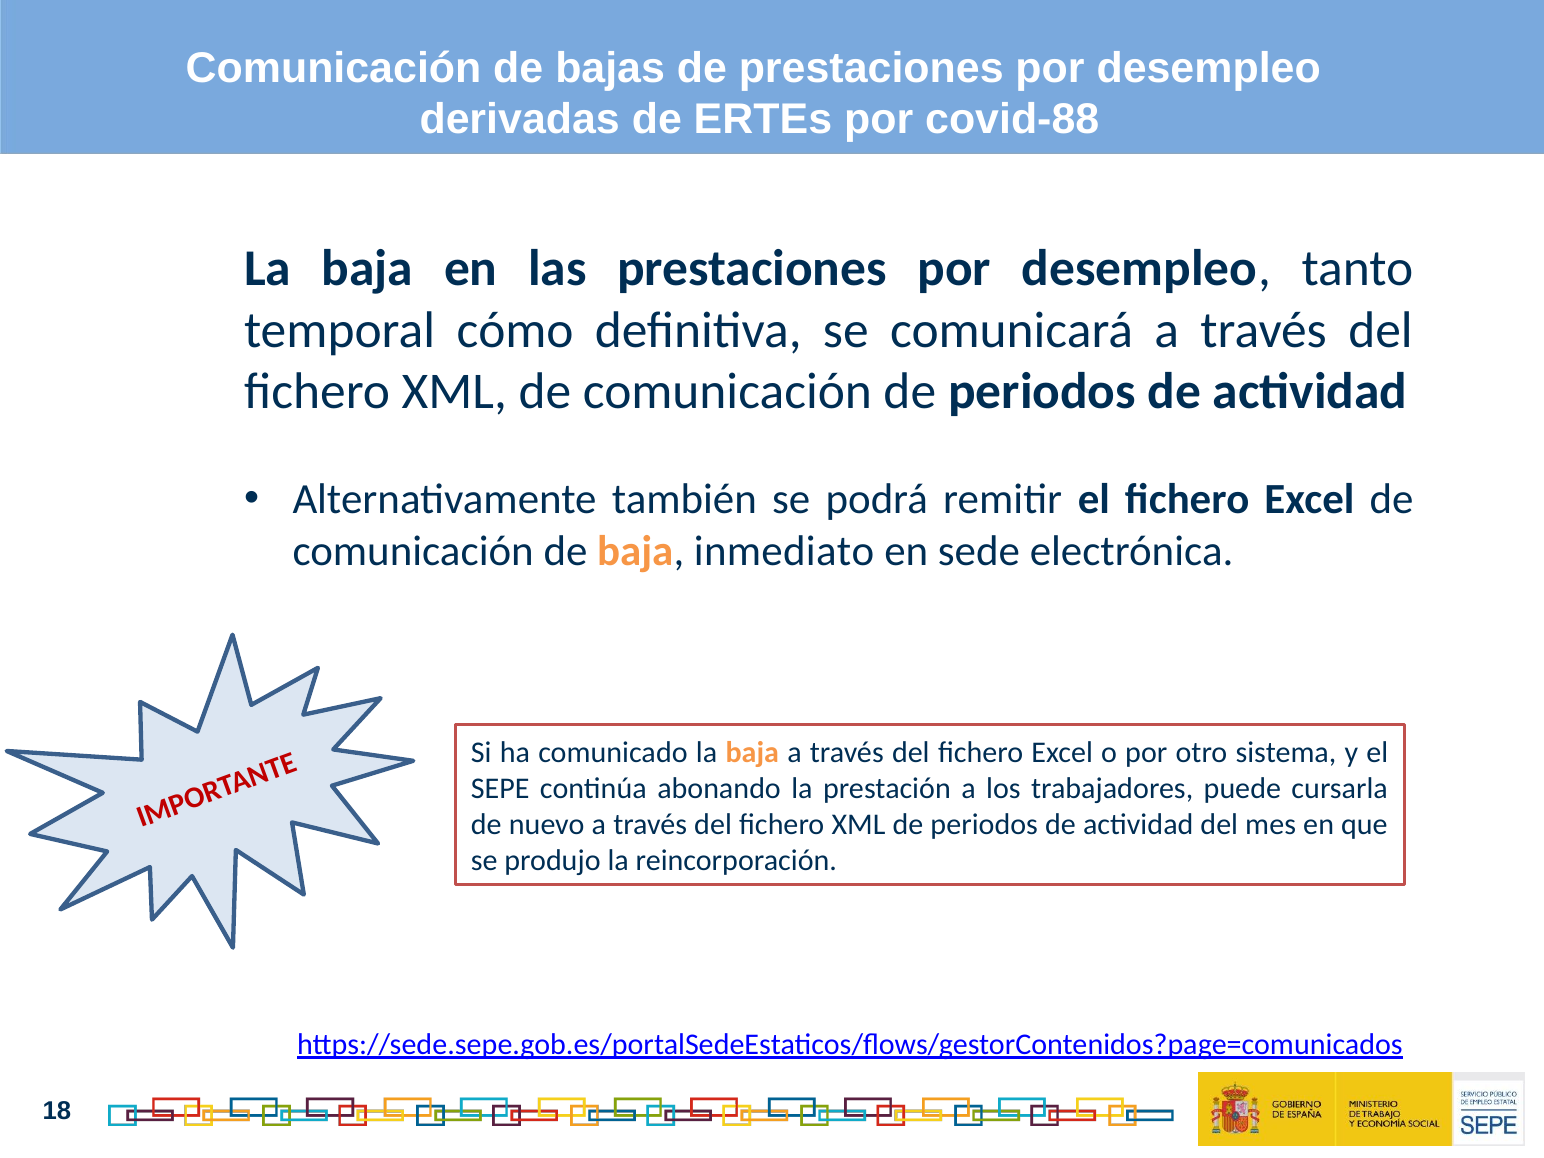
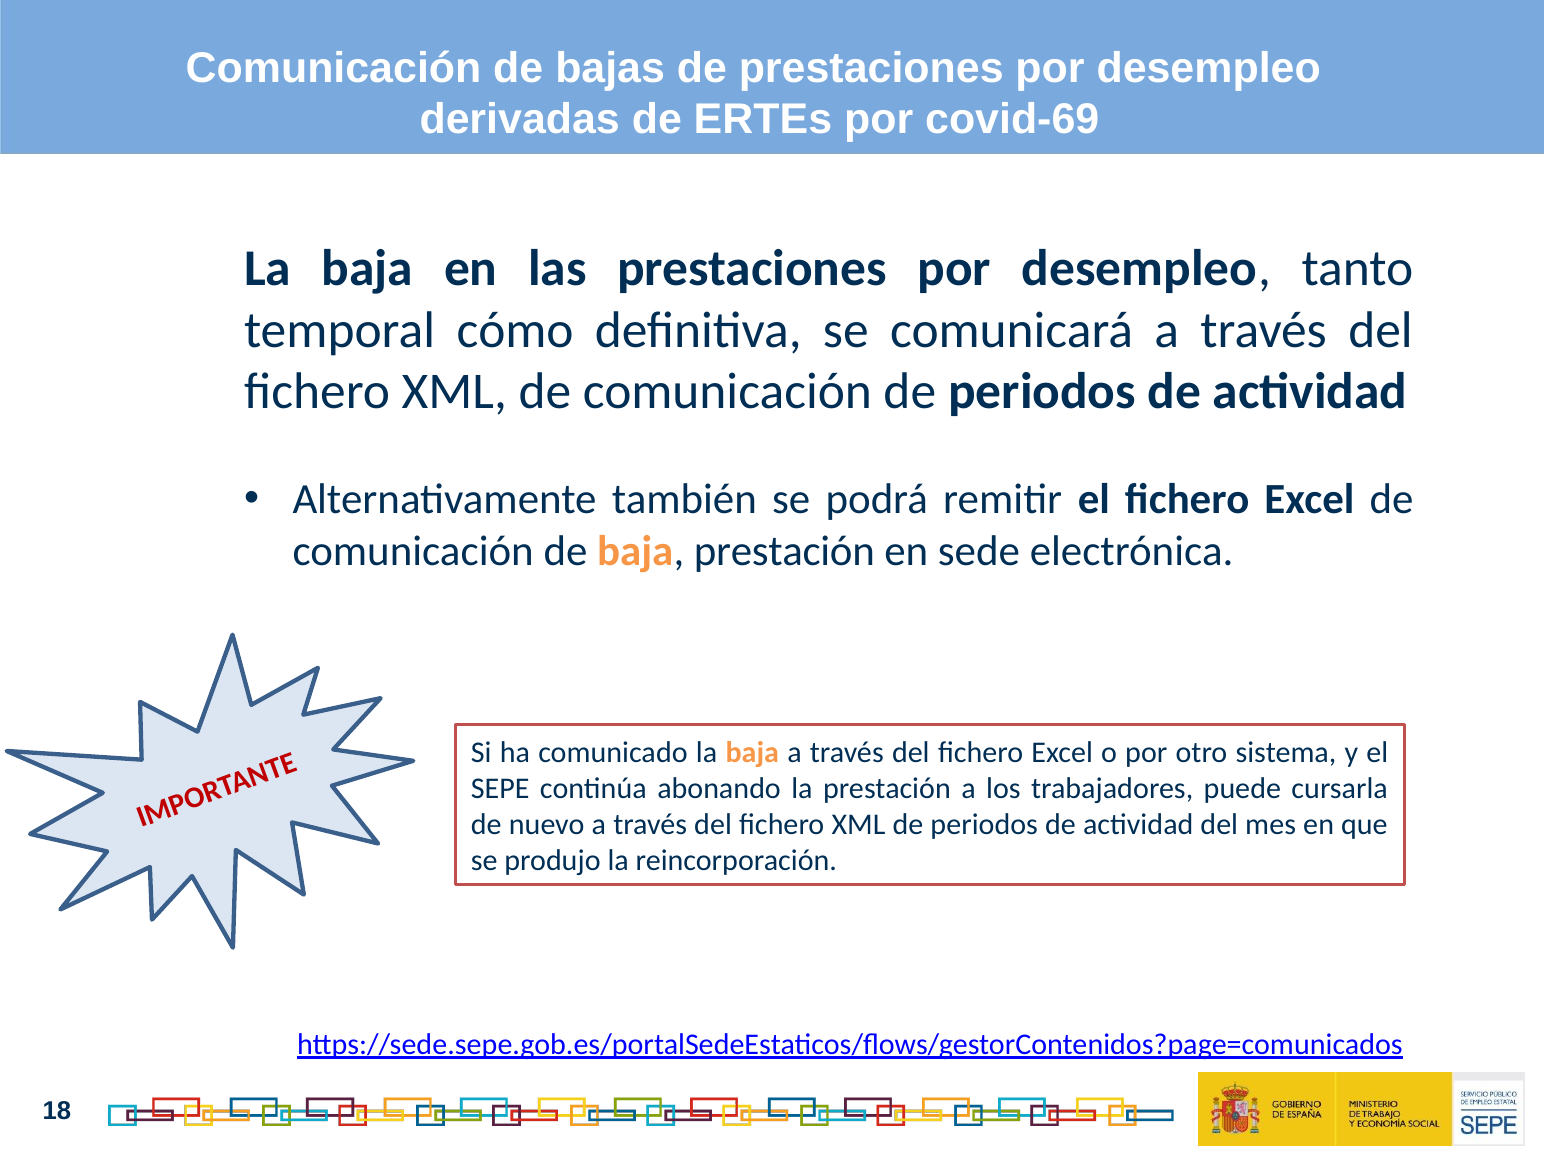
covid-88: covid-88 -> covid-69 (1012, 120)
baja inmediato: inmediato -> prestación (784, 551)
